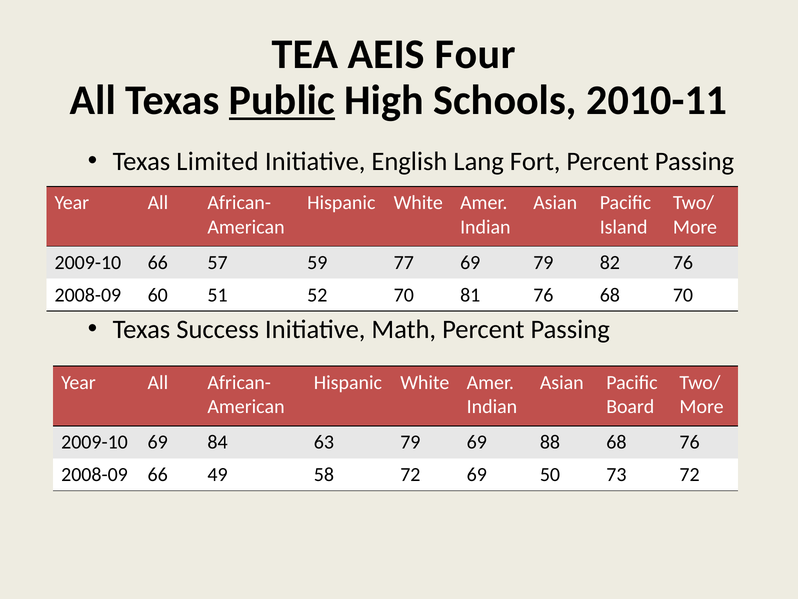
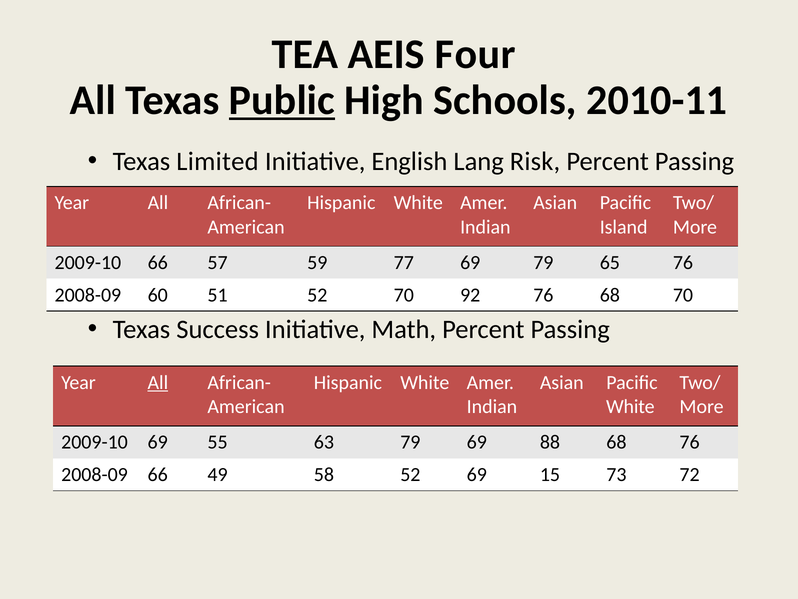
Fort: Fort -> Risk (535, 161)
82: 82 -> 65 (610, 262)
81: 81 -> 92 (470, 295)
All underline: none -> present (158, 382)
Board: Board -> White (630, 407)
84: 84 -> 55 (218, 442)
58 72: 72 -> 52 (410, 474)
50: 50 -> 15 (550, 474)
